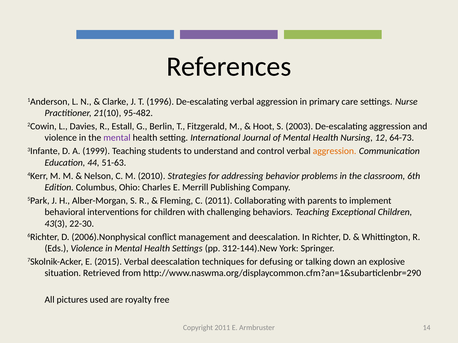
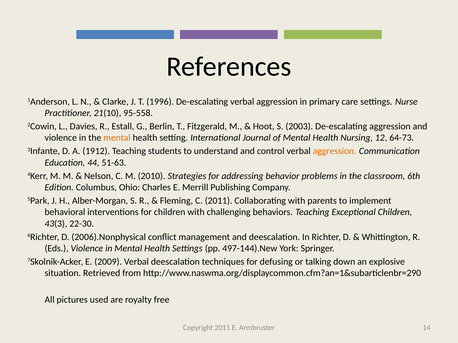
95-482: 95-482 -> 95-558 (138, 113)
mental colour: purple -> orange (117, 138)
1999: 1999 -> 1912 (96, 151)
312-144).New: 312-144).New -> 497-144).New (250, 249)
2015: 2015 -> 2009 (108, 262)
